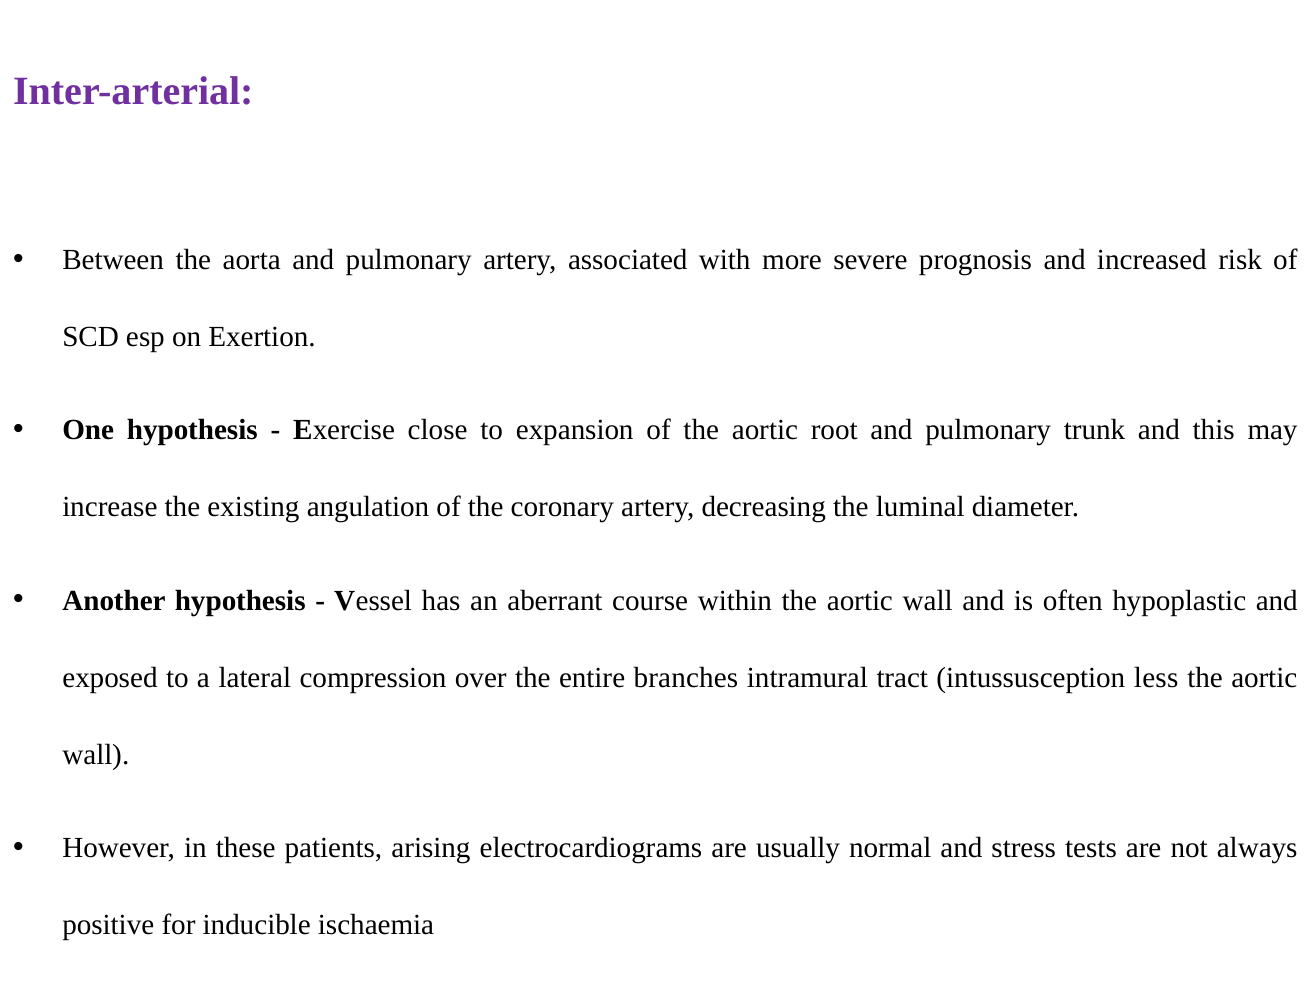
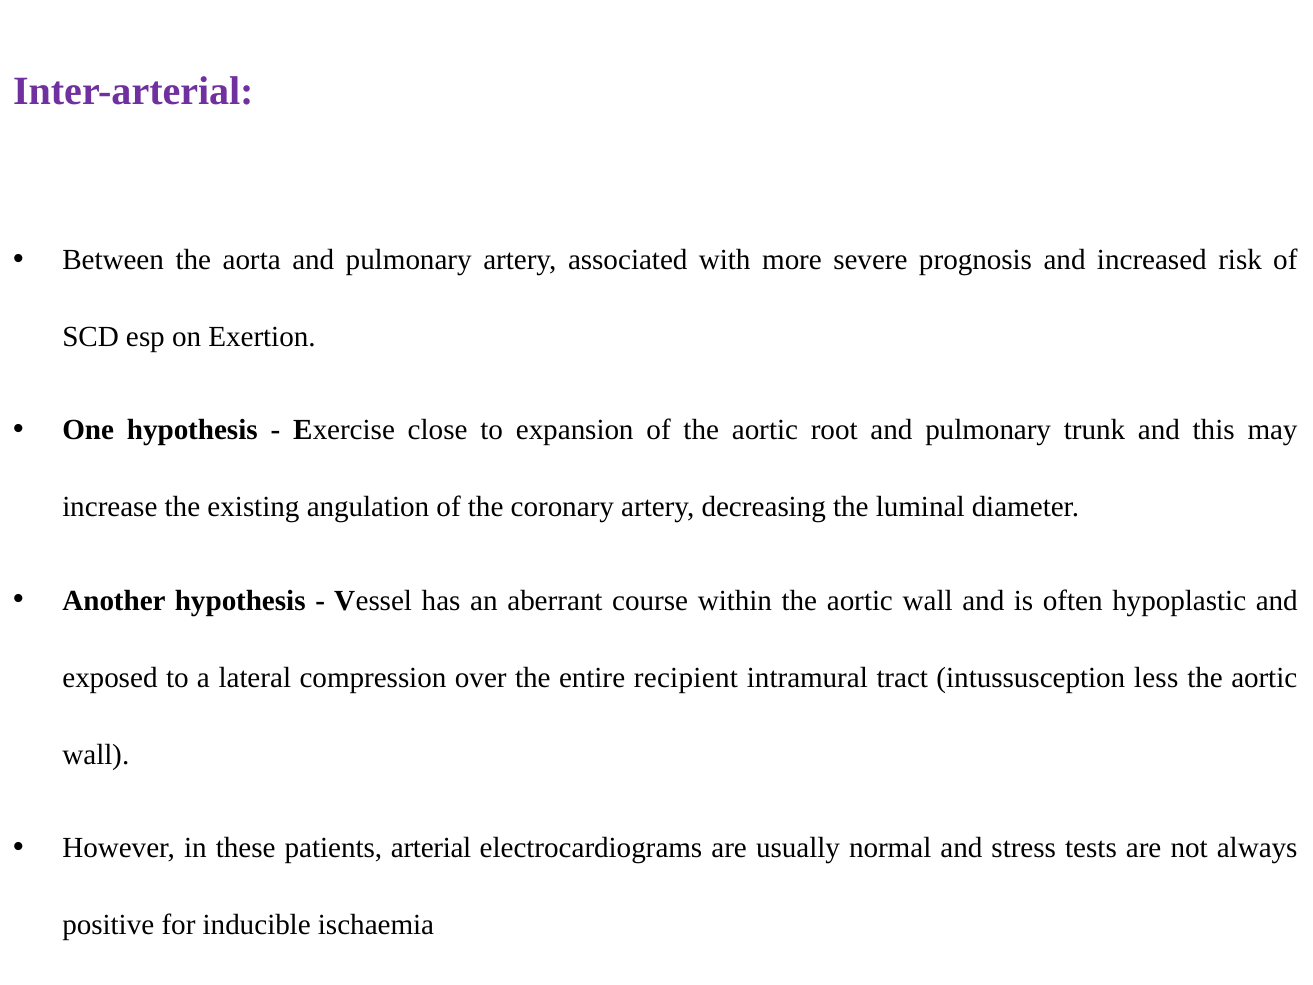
branches: branches -> recipient (686, 678)
arising: arising -> arterial (431, 848)
